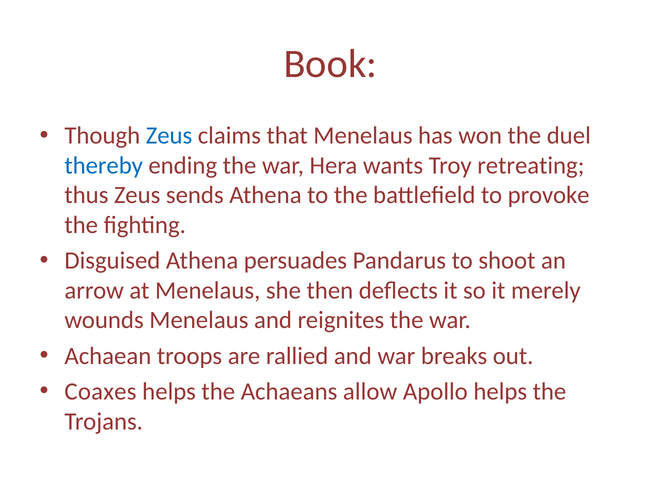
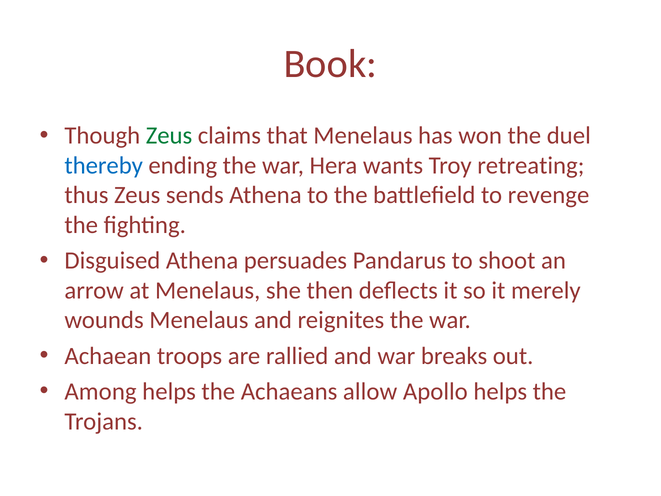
Zeus colour: blue -> green (169, 136)
provoke: provoke -> revenge (549, 195)
Coaxes: Coaxes -> Among (101, 391)
